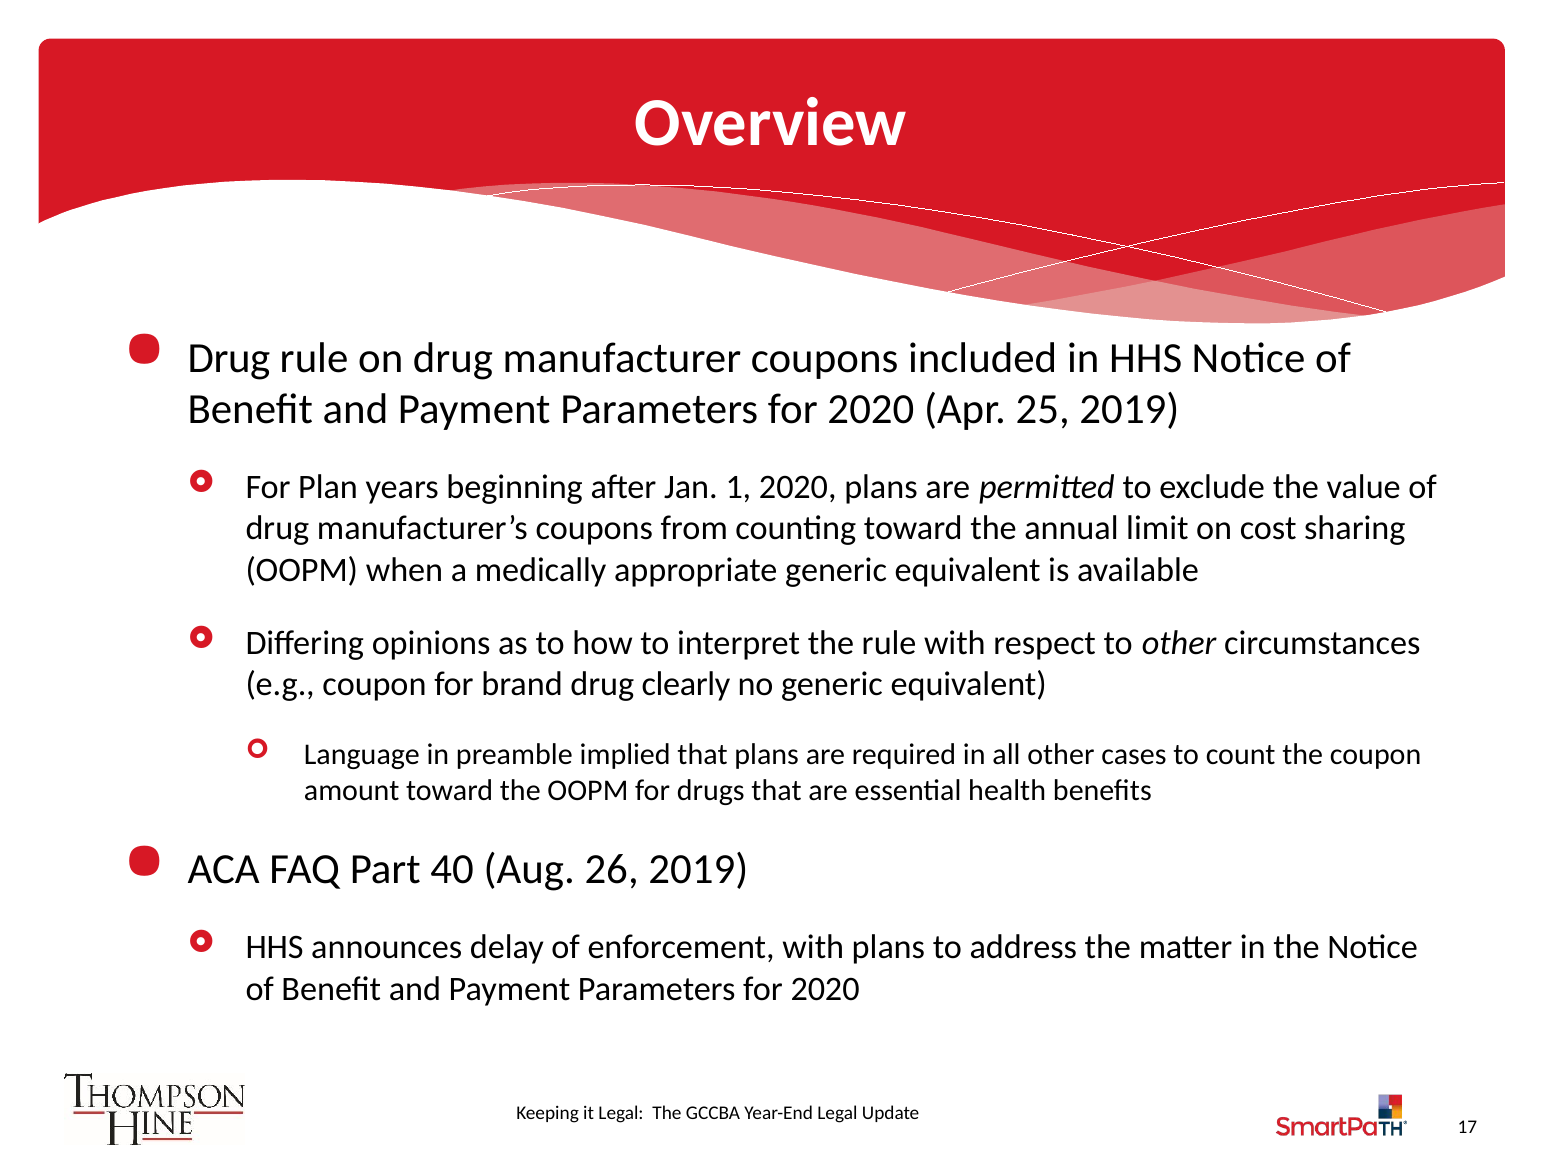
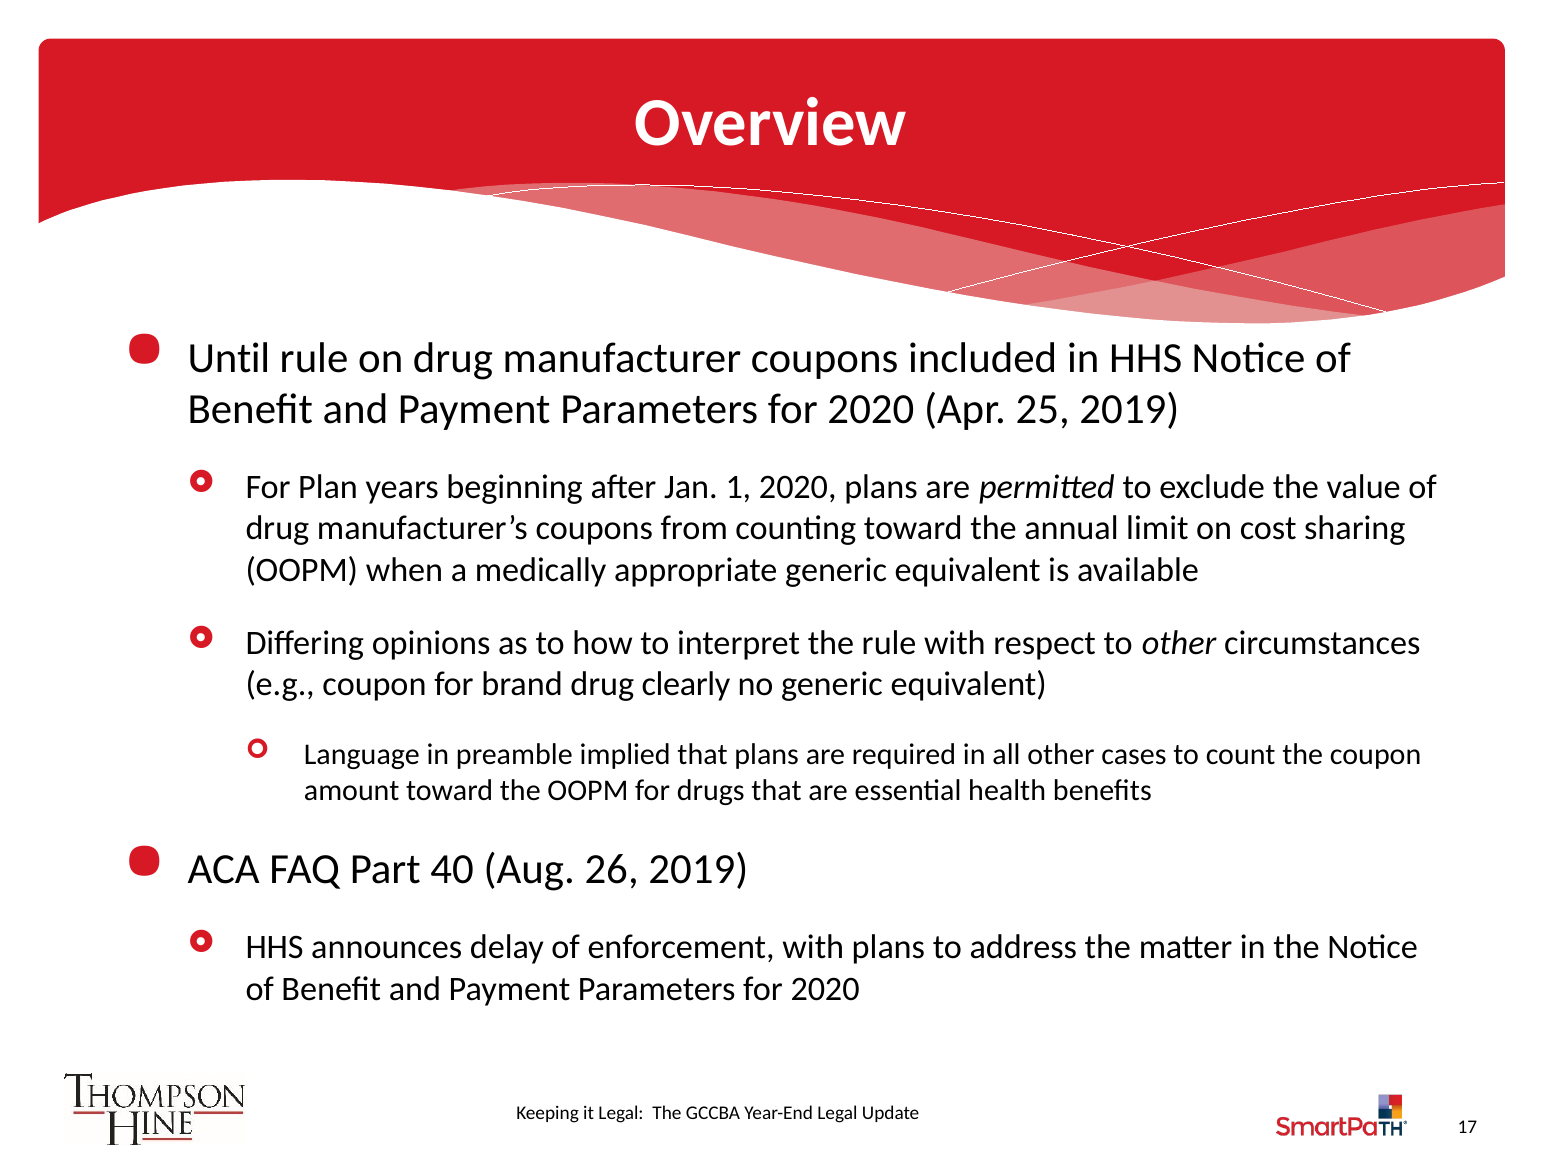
Drug: Drug -> Until (229, 358)
